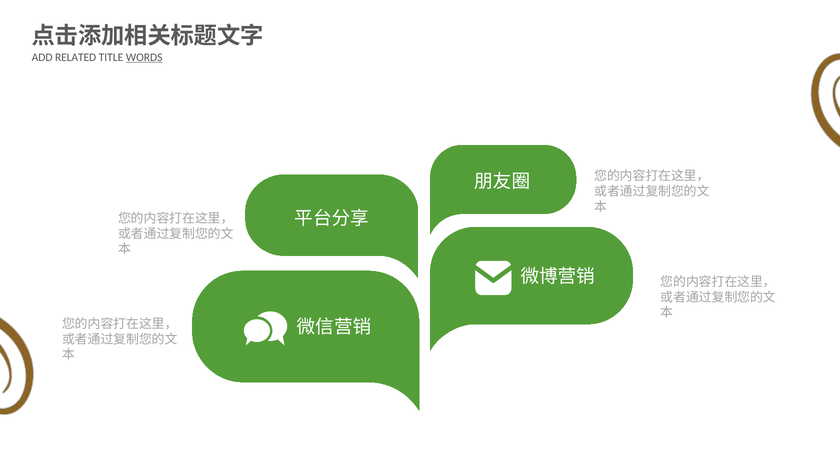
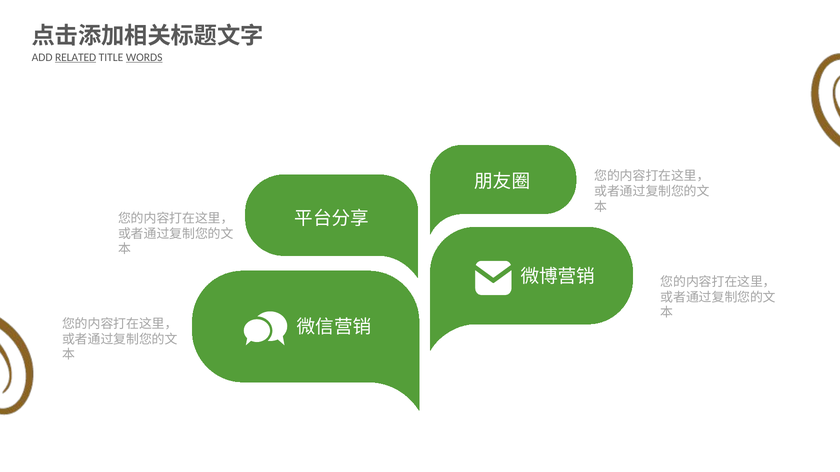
RELATED underline: none -> present (76, 57)
